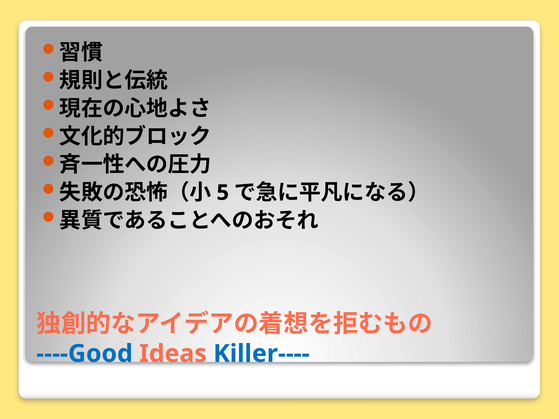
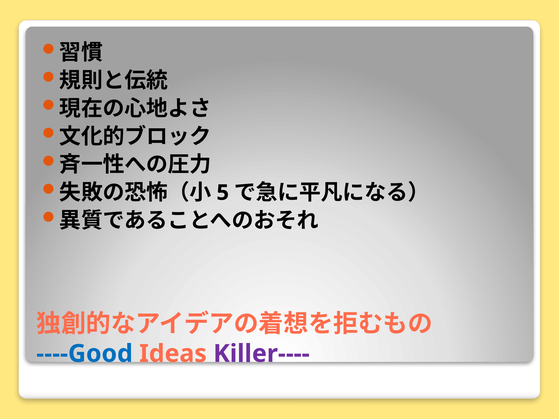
Killer---- colour: blue -> purple (261, 354)
